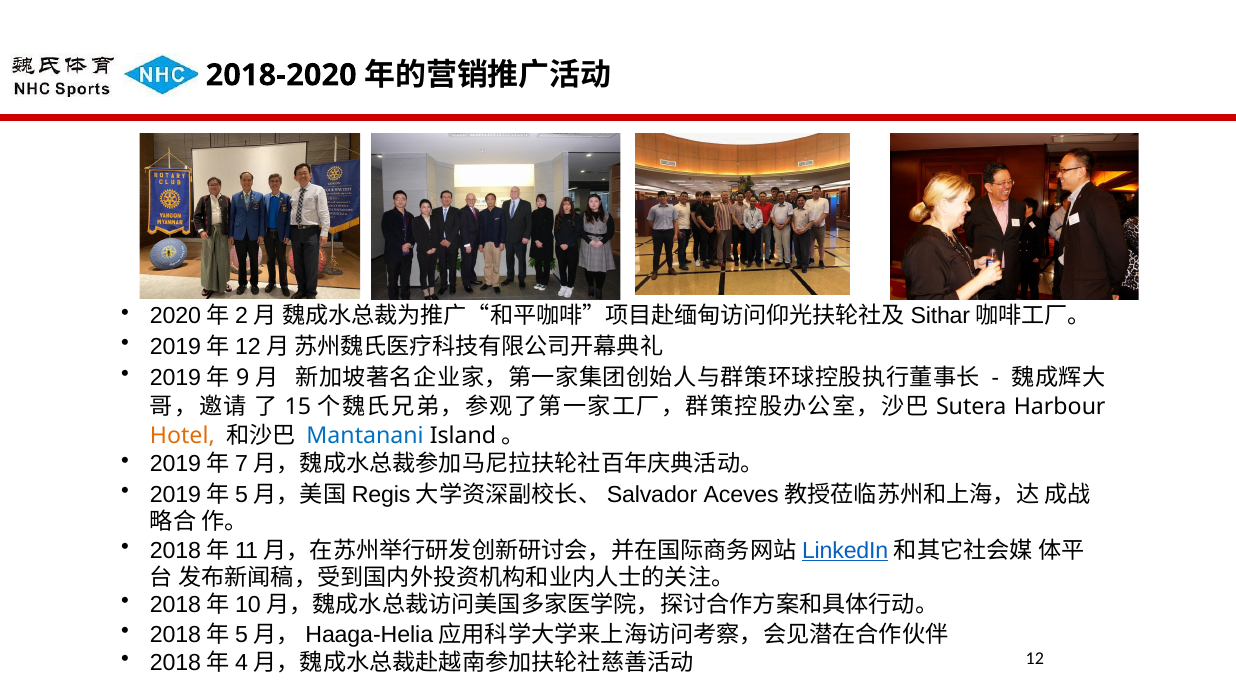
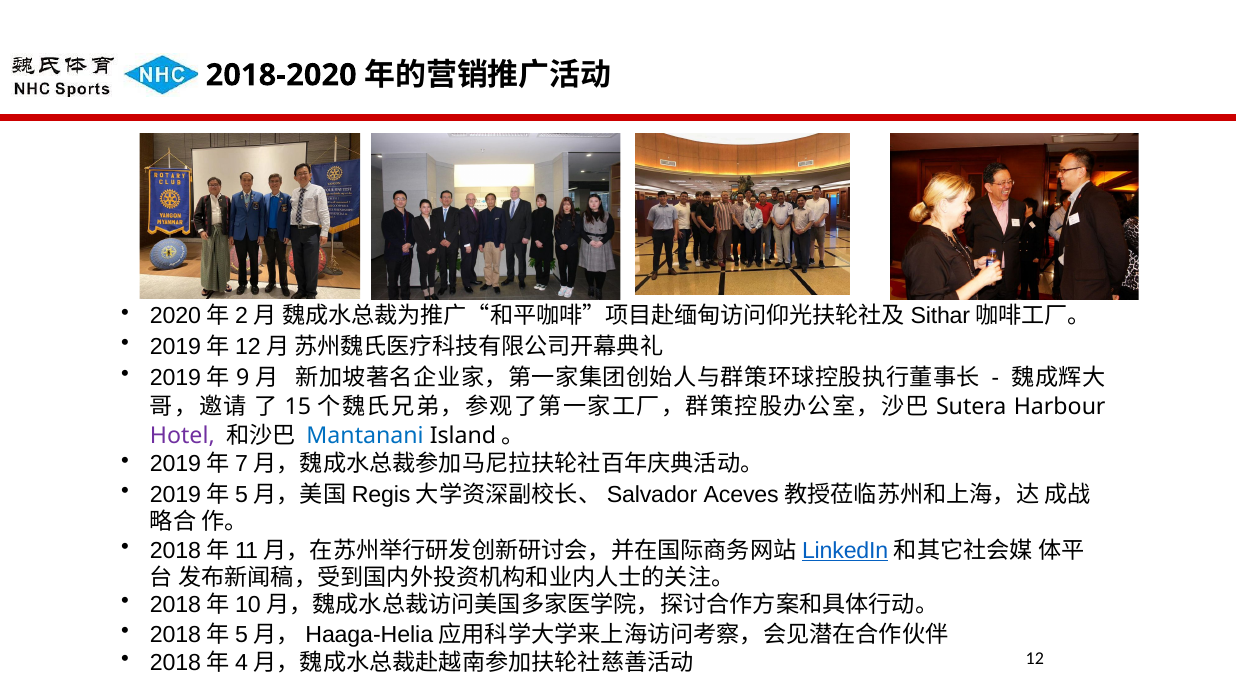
Hotel colour: orange -> purple (182, 436)
